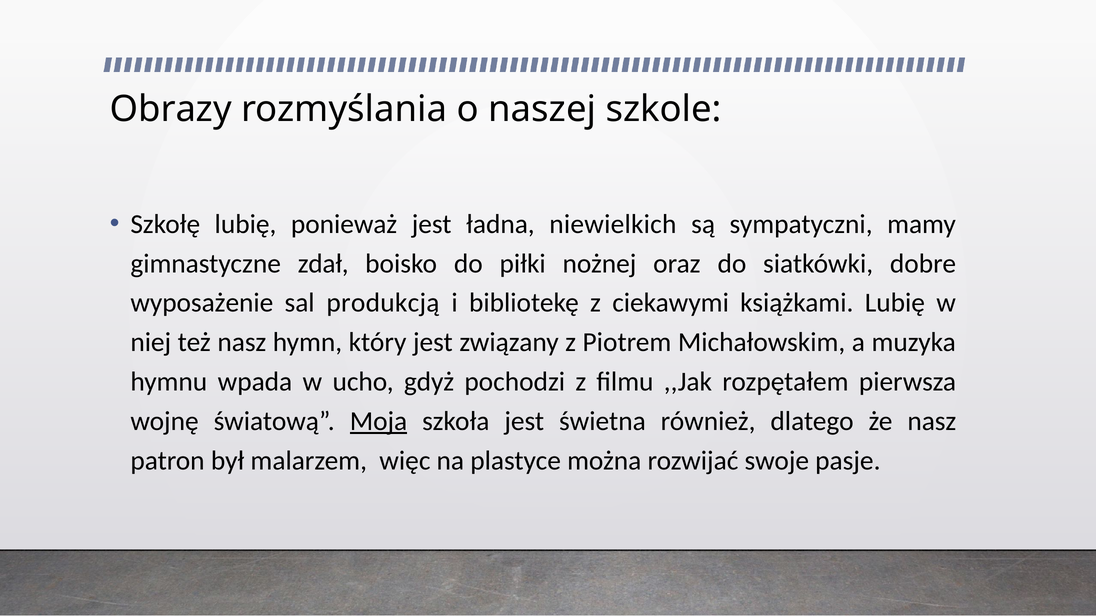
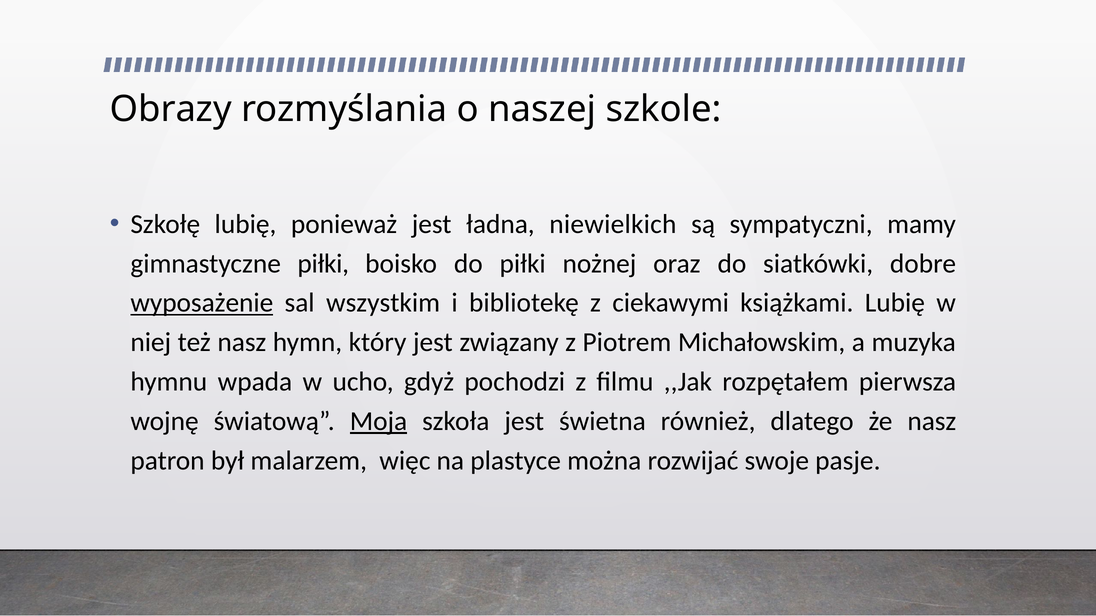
gimnastyczne zdał: zdał -> piłki (323, 264)
wyposażenie underline: none -> present (202, 303)
produkcją: produkcją -> wszystkim (383, 303)
